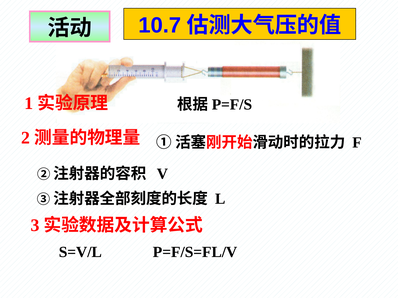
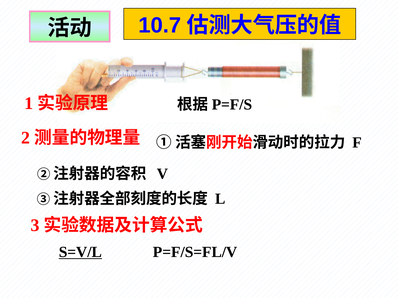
S=V/L underline: none -> present (80, 252)
